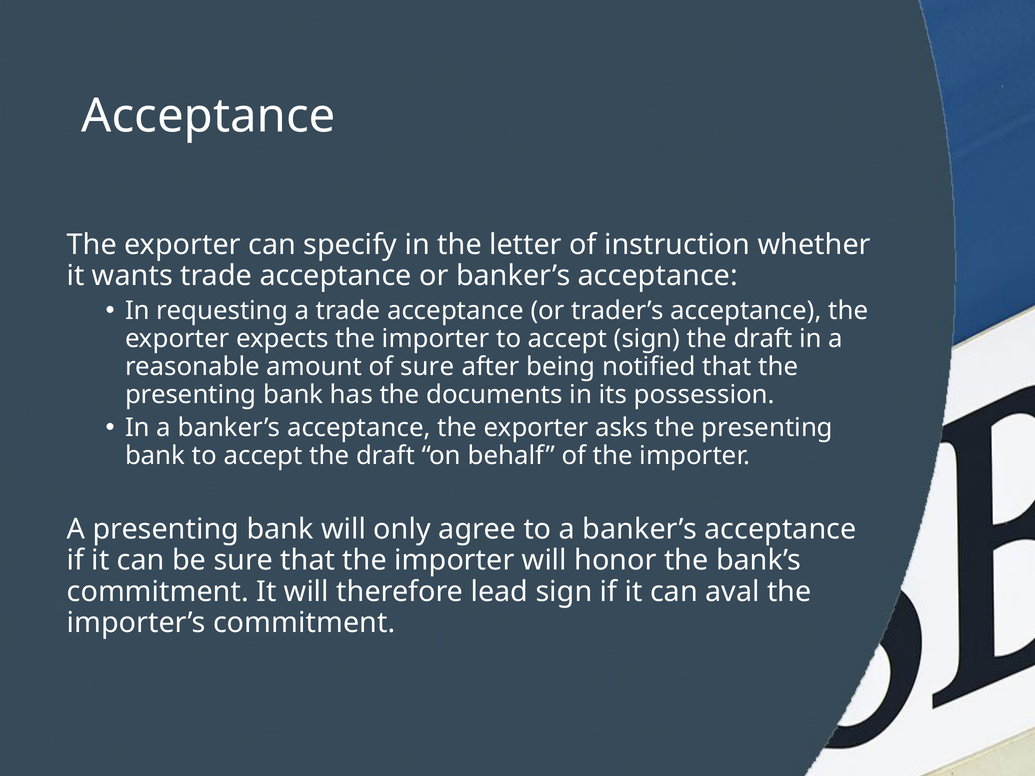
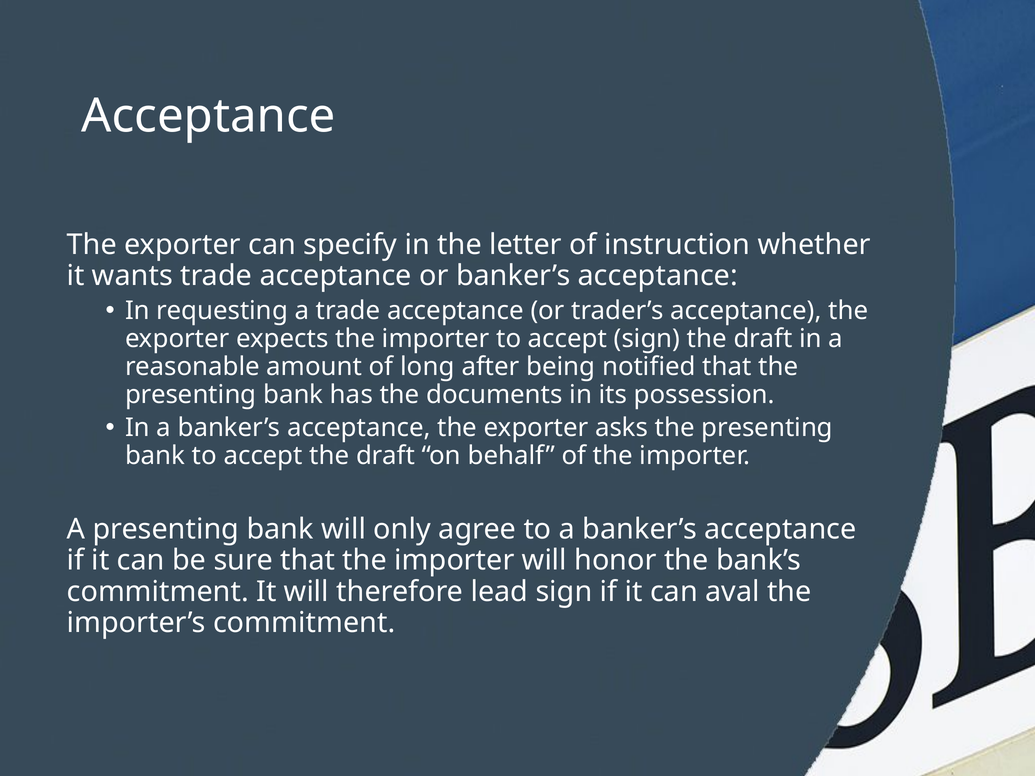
of sure: sure -> long (427, 367)
